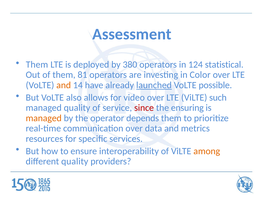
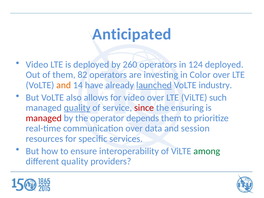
Assessment: Assessment -> Anticipated (132, 34)
Them: Them -> Video (37, 65)
380: 380 -> 260 (130, 65)
124 statistical: statistical -> deployed (224, 65)
81: 81 -> 82 (82, 75)
possible: possible -> industry (215, 85)
quality underline: none -> present (77, 108)
managed colour: orange -> red (44, 118)
metrics: metrics -> session (195, 128)
among colour: orange -> green (207, 151)
